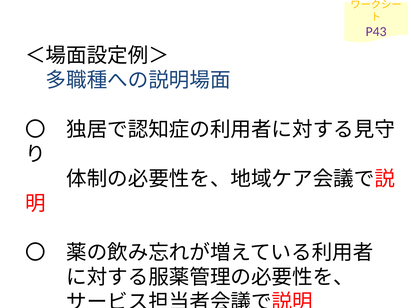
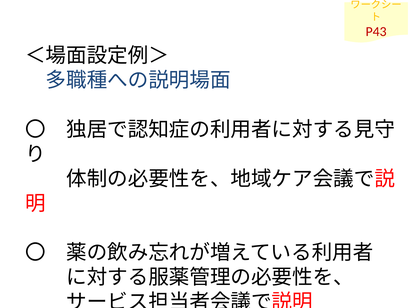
P43 colour: purple -> red (376, 32)
